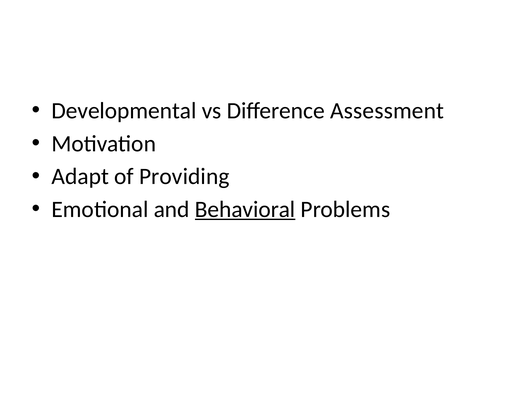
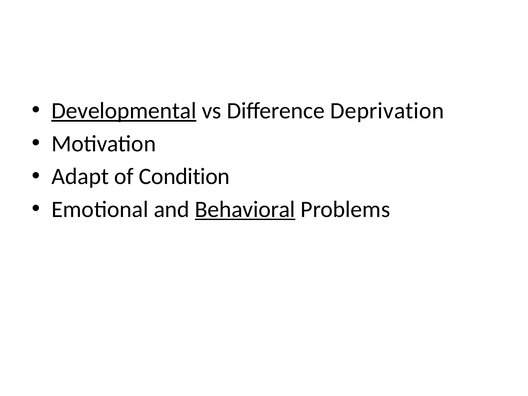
Developmental underline: none -> present (124, 111)
Assessment: Assessment -> Deprivation (387, 111)
Providing: Providing -> Condition (184, 176)
